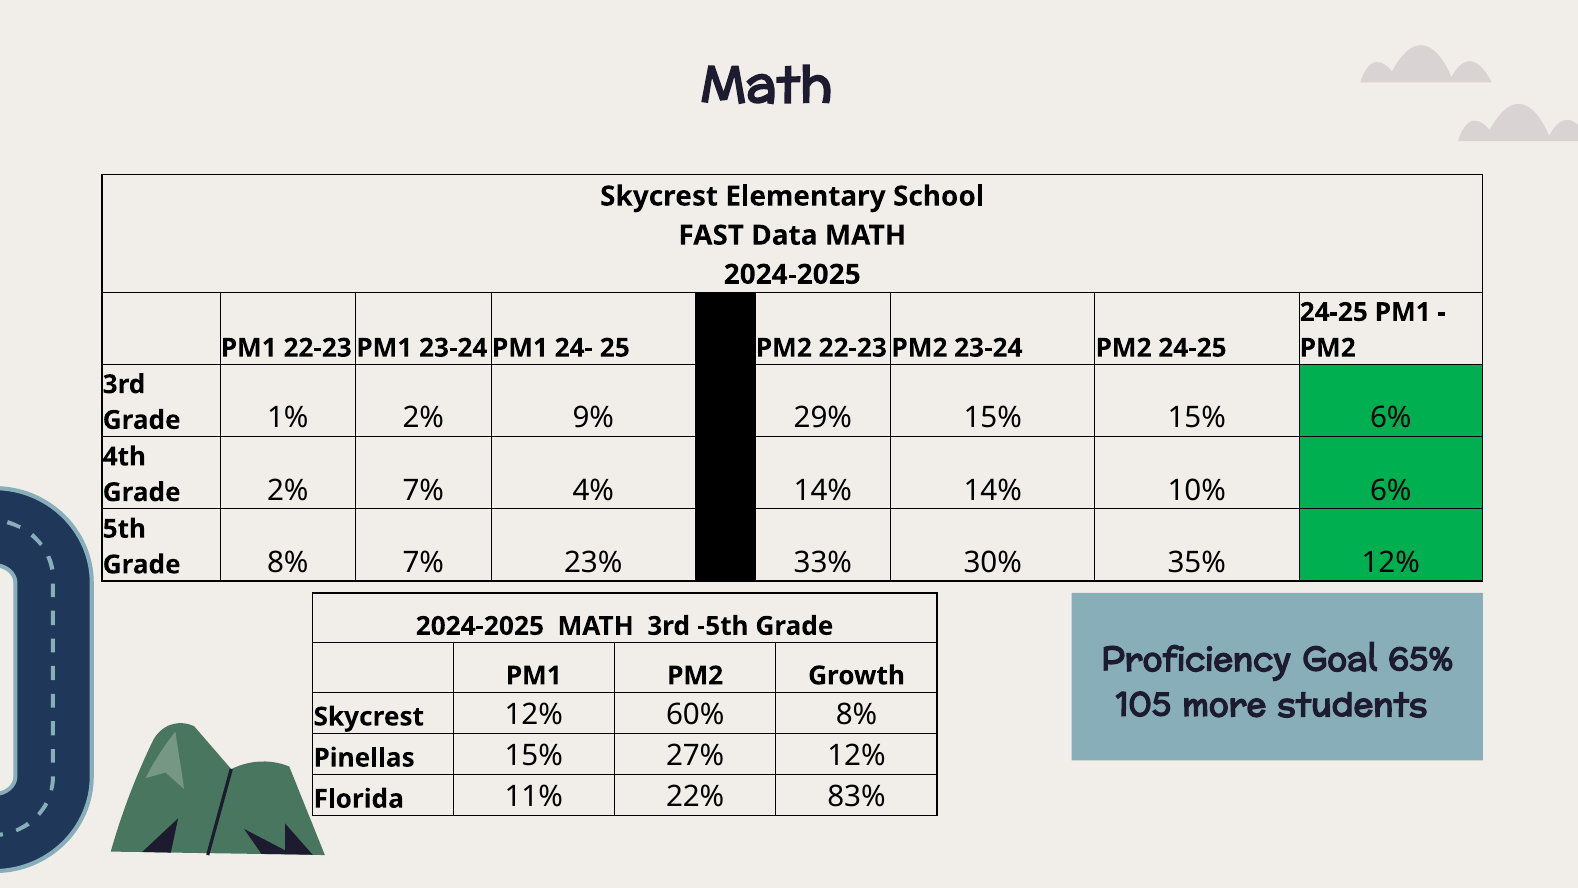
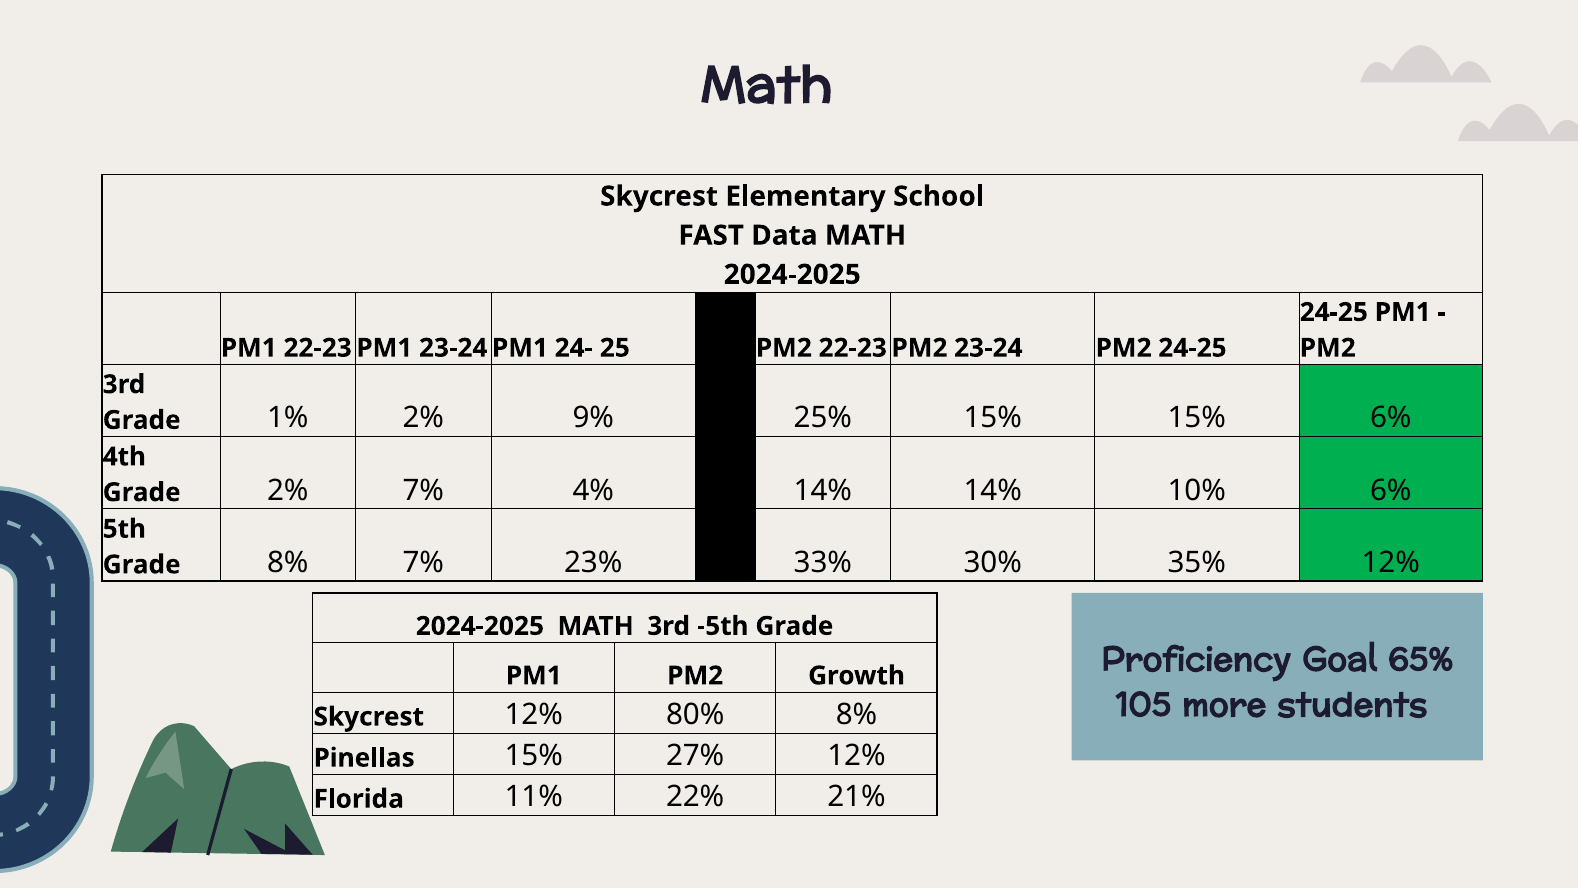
29%: 29% -> 25% (823, 418)
60%: 60% -> 80% (695, 714)
83%: 83% -> 21% (856, 797)
